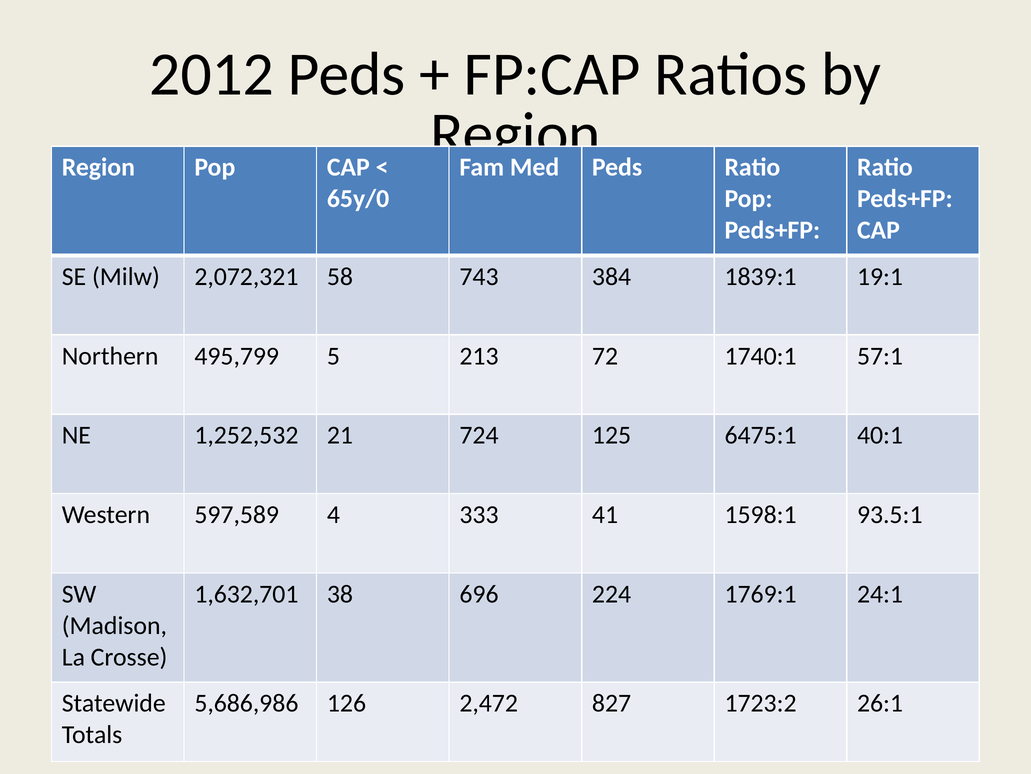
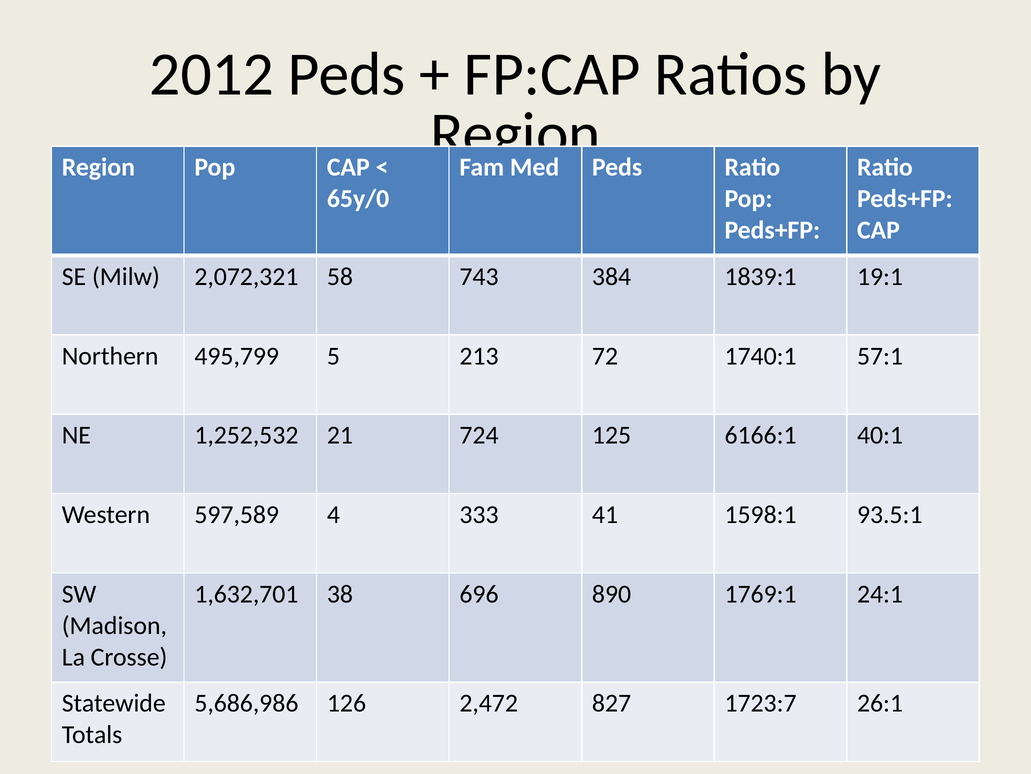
6475:1: 6475:1 -> 6166:1 (761, 435)
224: 224 -> 890 (612, 594)
1723:2: 1723:2 -> 1723:7 (761, 703)
